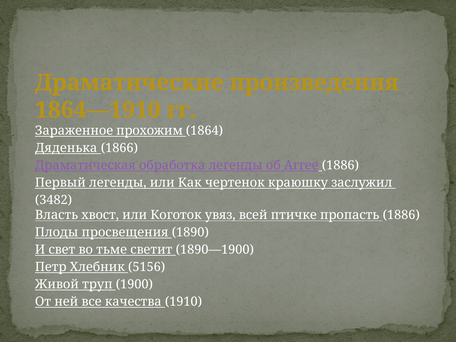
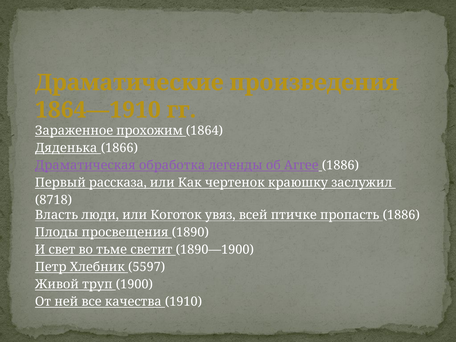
Первый легенды: легенды -> рассказа (118, 183)
3482: 3482 -> 8718 (54, 200)
хвост: хвост -> люди (100, 215)
5156: 5156 -> 5597 (147, 267)
